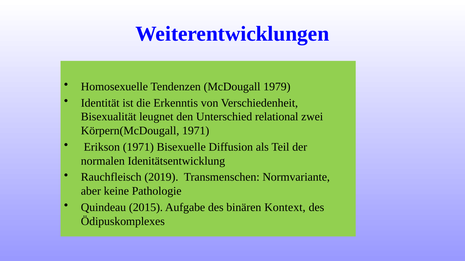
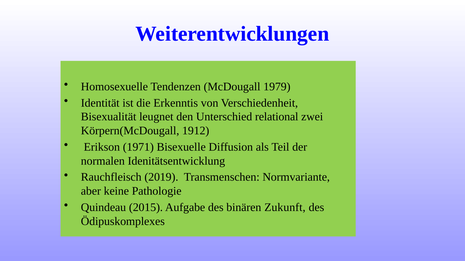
Körpern(McDougall 1971: 1971 -> 1912 (196, 131)
Kontext: Kontext -> Zukunft (285, 208)
